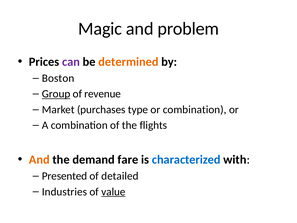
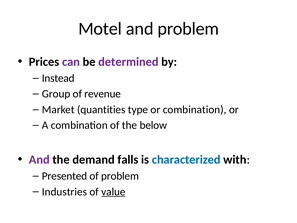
Magic: Magic -> Motel (100, 29)
determined colour: orange -> purple (128, 62)
Boston: Boston -> Instead (58, 78)
Group underline: present -> none (56, 94)
purchases: purchases -> quantities (101, 109)
flights: flights -> below (153, 125)
And colour: orange -> purple (39, 160)
fare: fare -> falls (128, 160)
of detailed: detailed -> problem (120, 176)
